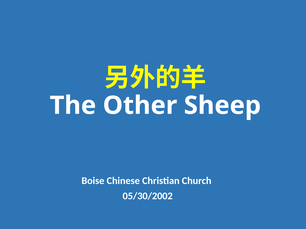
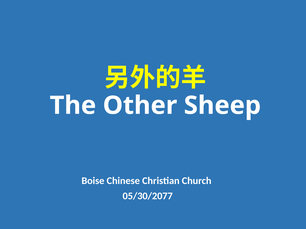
05/30/2002: 05/30/2002 -> 05/30/2077 (148, 196)
